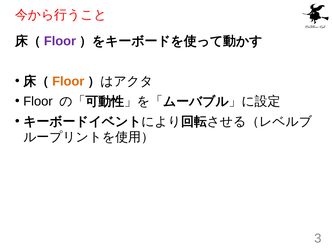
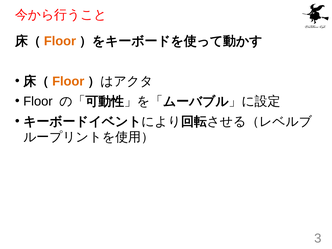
Floor colour: purple -> orange (60, 41)
